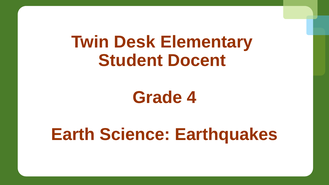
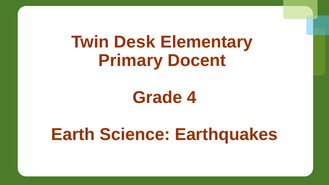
Student: Student -> Primary (131, 61)
